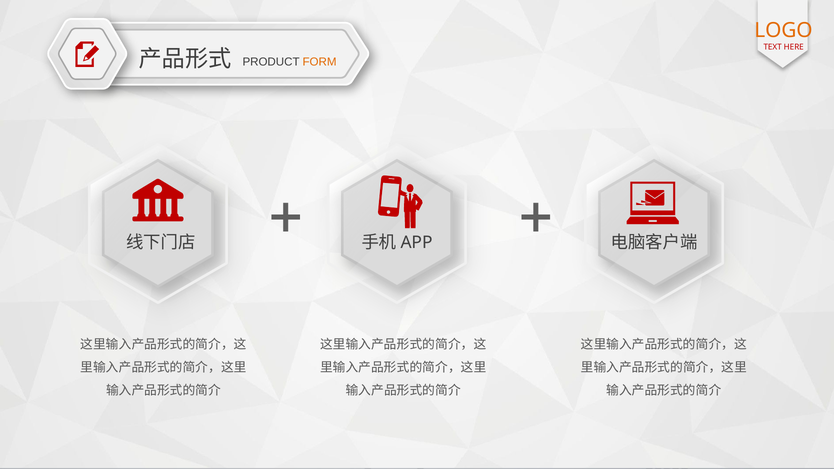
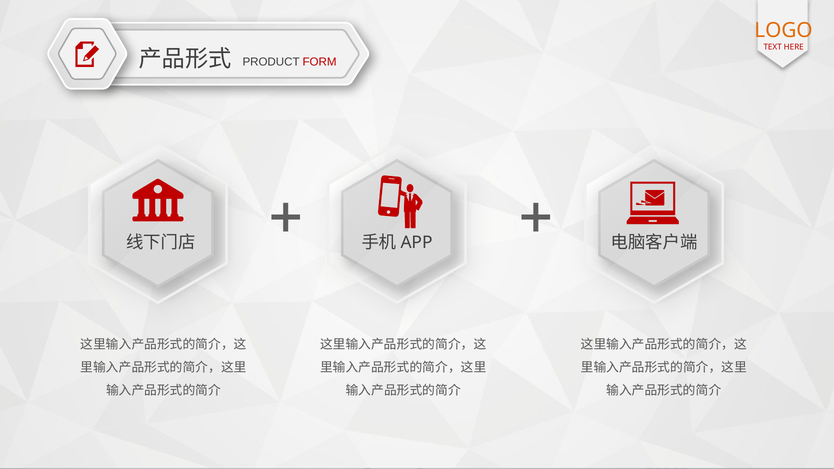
FORM colour: orange -> red (320, 62)
